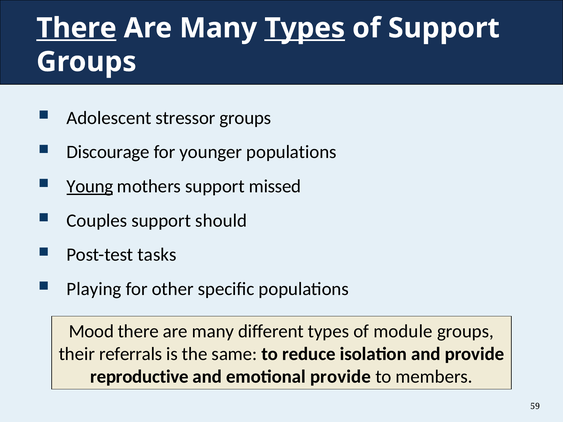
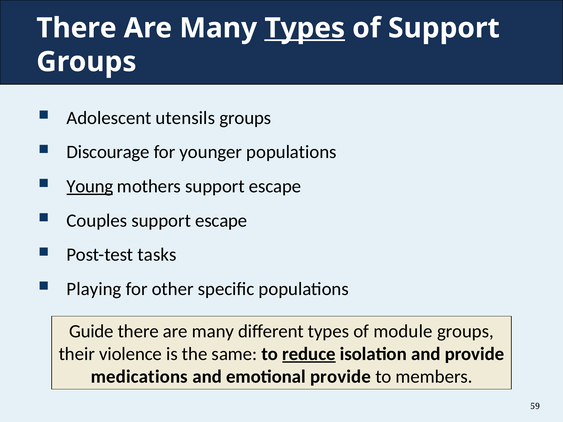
There underline: present -> none (76, 28)
stressor: stressor -> utensils (185, 118)
mothers support missed: missed -> escape (275, 186)
Couples support should: should -> escape (221, 221)
Mood: Mood -> Guide (91, 332)
referrals: referrals -> violence (131, 354)
reduce underline: none -> present (309, 354)
reproductive: reproductive -> medications (139, 377)
